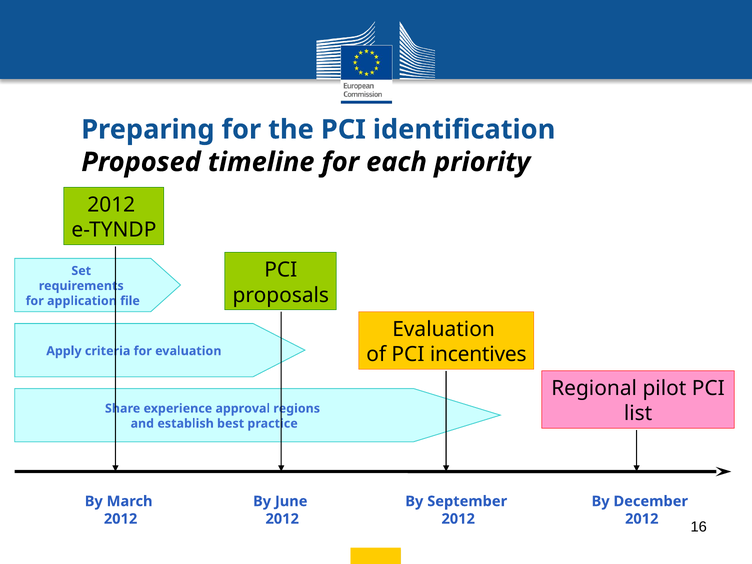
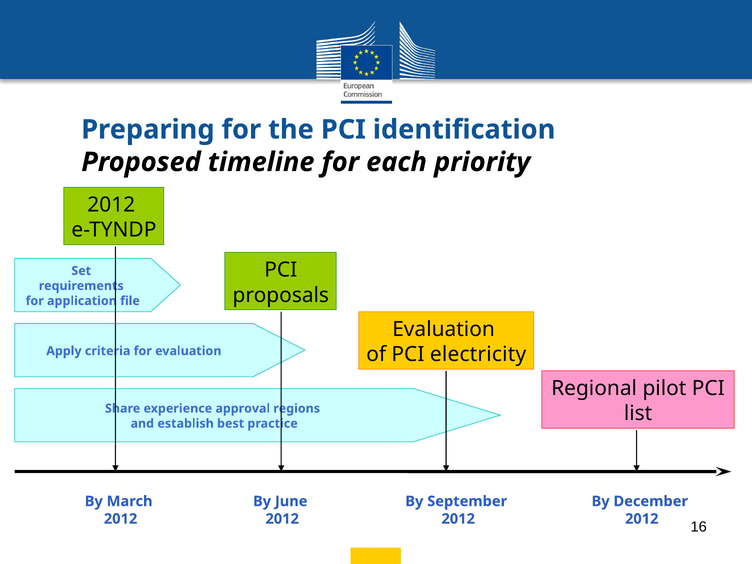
incentives: incentives -> electricity (478, 354)
